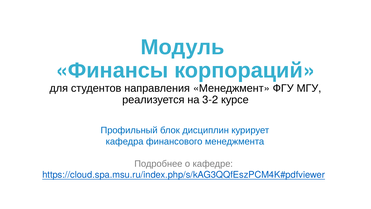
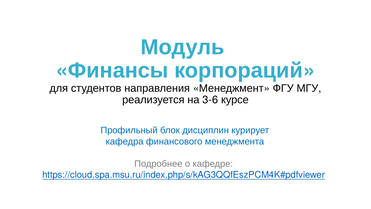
3-2: 3-2 -> 3-6 (210, 100)
